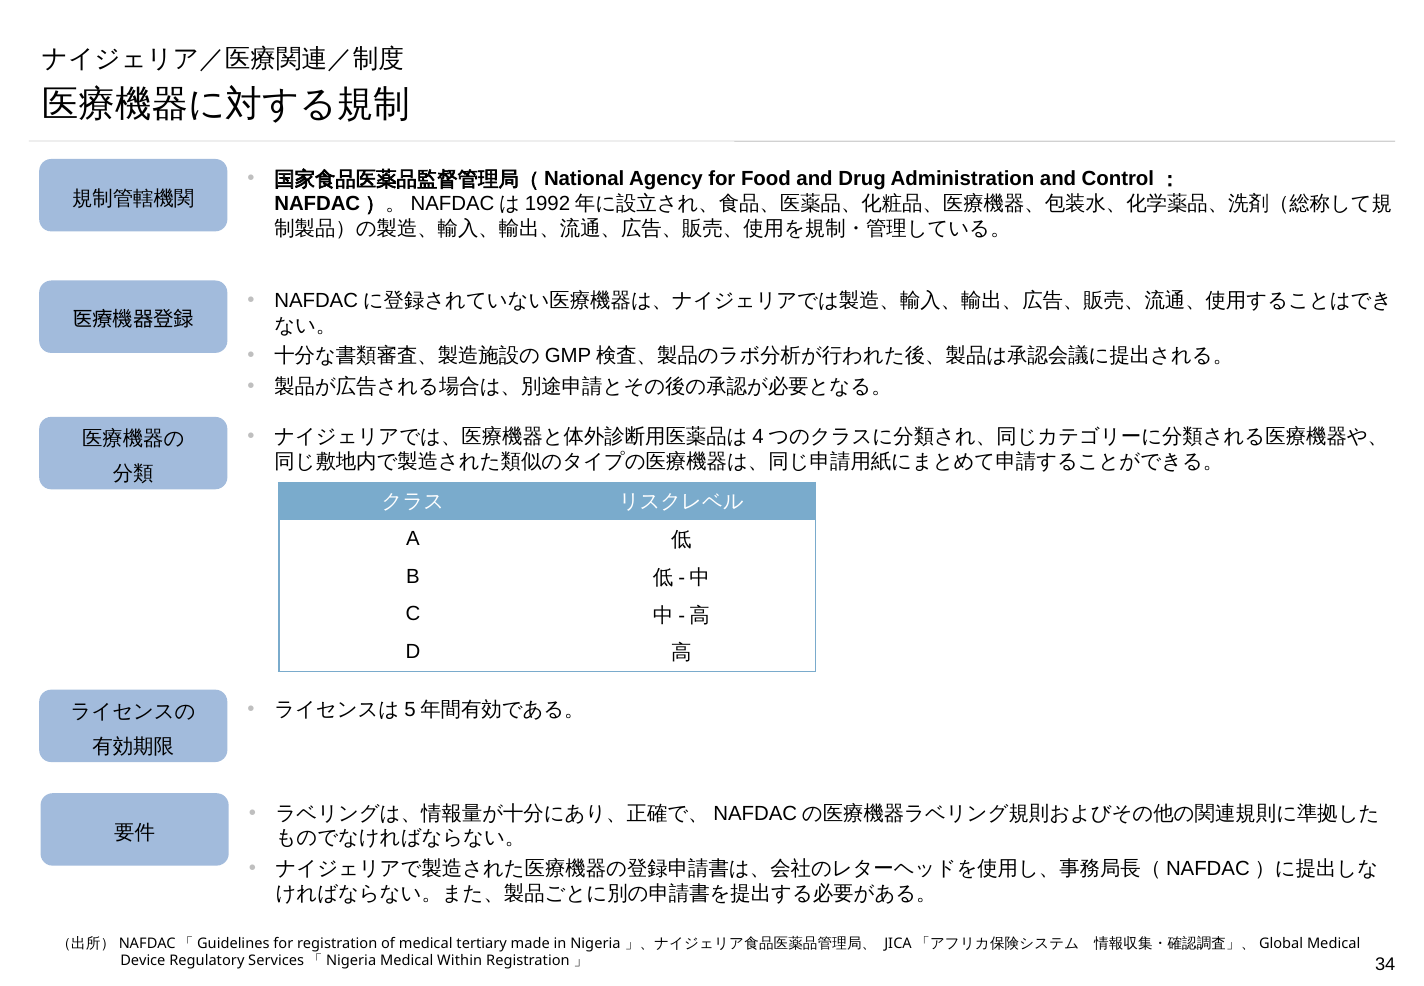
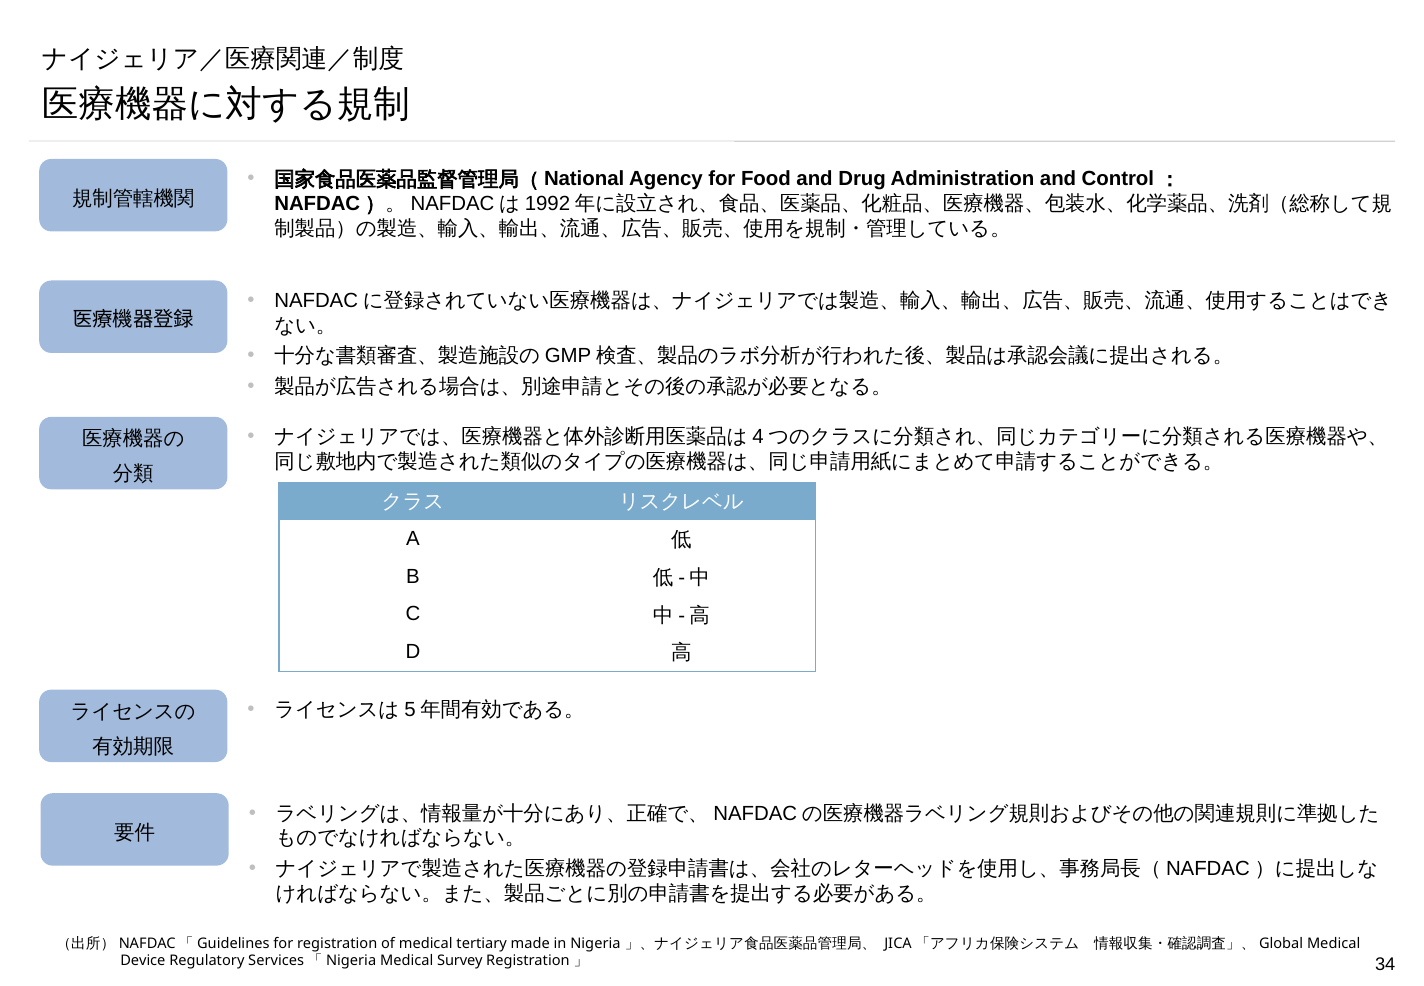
Within: Within -> Survey (460, 961)
